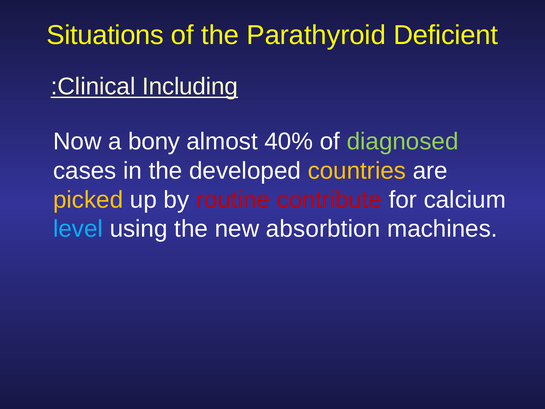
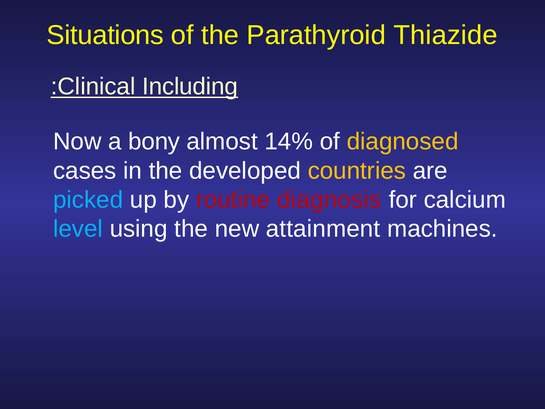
Deficient: Deficient -> Thiazide (446, 35)
40%: 40% -> 14% (289, 142)
diagnosed colour: light green -> yellow (403, 142)
picked colour: yellow -> light blue (88, 200)
contribute: contribute -> diagnosis (329, 200)
absorbtion: absorbtion -> attainment (323, 229)
